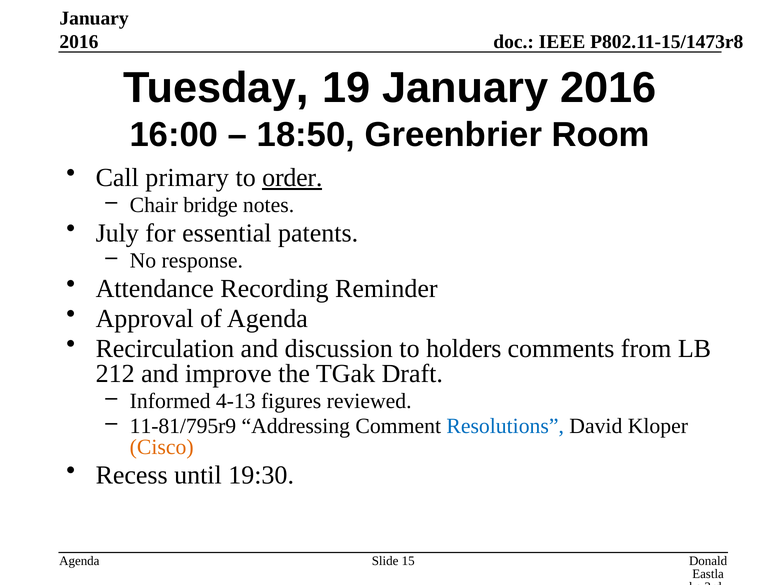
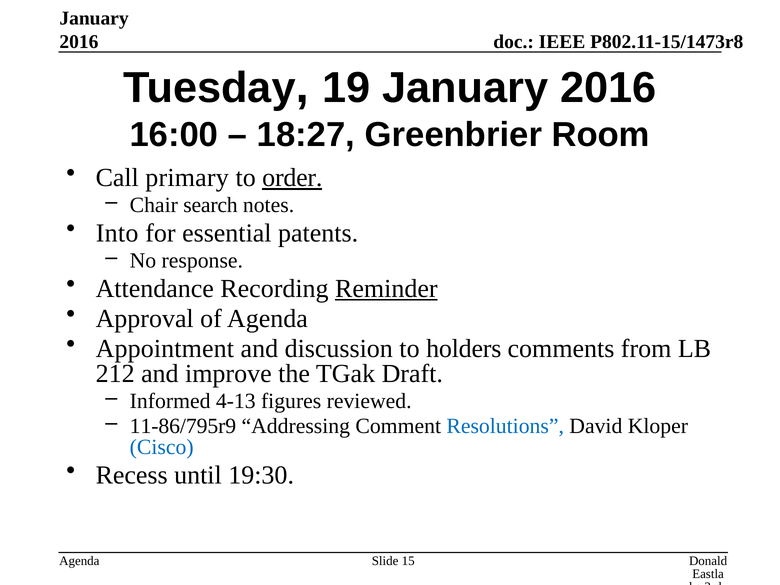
18:50: 18:50 -> 18:27 (306, 135)
bridge: bridge -> search (210, 205)
July: July -> Into (117, 233)
Reminder underline: none -> present (386, 288)
Recirculation: Recirculation -> Appointment (165, 349)
11-81/795r9: 11-81/795r9 -> 11-86/795r9 (183, 426)
Cisco colour: orange -> blue (162, 447)
